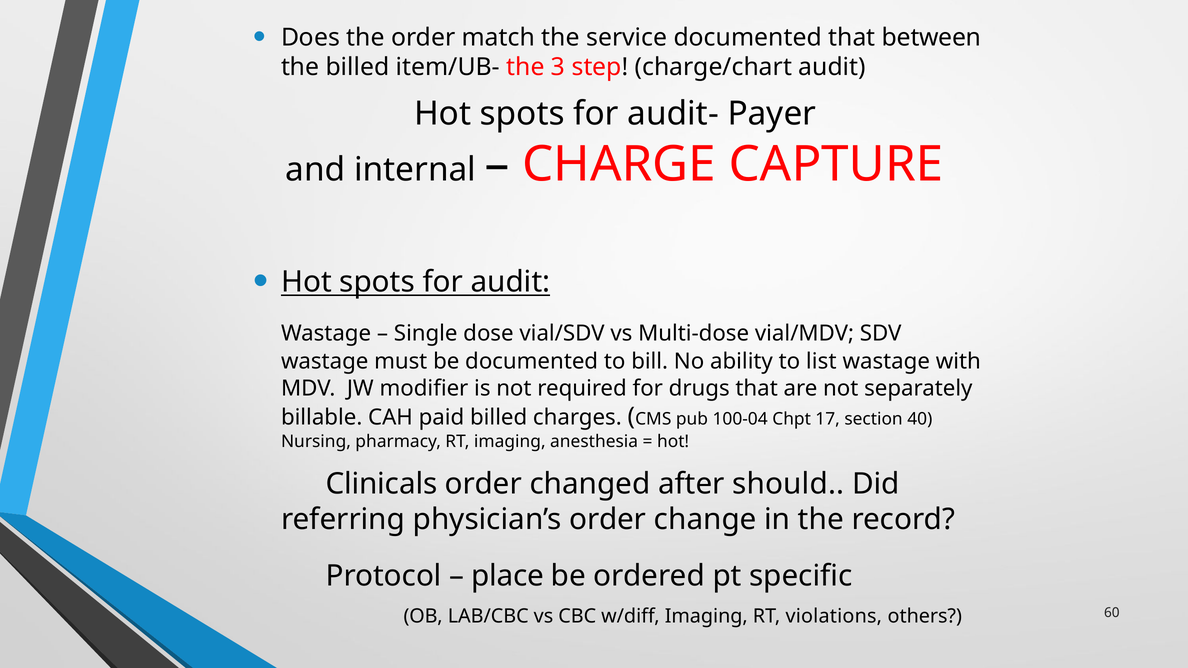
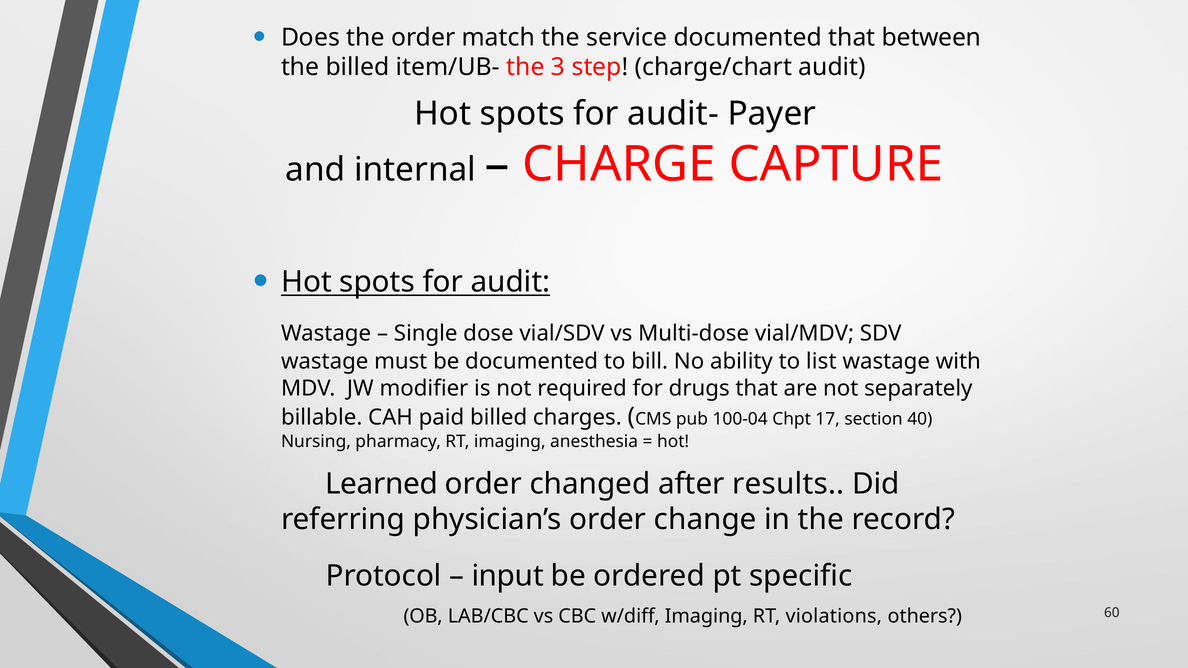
Clinicals: Clinicals -> Learned (382, 484)
should: should -> results (788, 484)
place: place -> input (508, 576)
